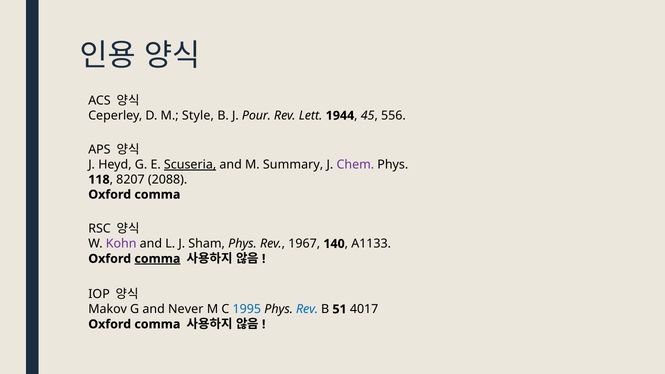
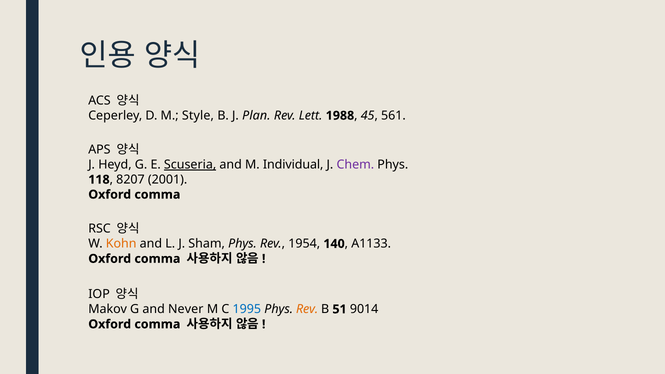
Pour: Pour -> Plan (256, 116)
1944: 1944 -> 1988 (340, 116)
556: 556 -> 561 (393, 116)
Summary: Summary -> Individual (293, 165)
2088: 2088 -> 2001 (168, 180)
Kohn colour: purple -> orange (121, 244)
1967: 1967 -> 1954 (304, 244)
comma underline: present -> none (157, 259)
Rev colour: blue -> orange (307, 309)
4017: 4017 -> 9014 (364, 309)
